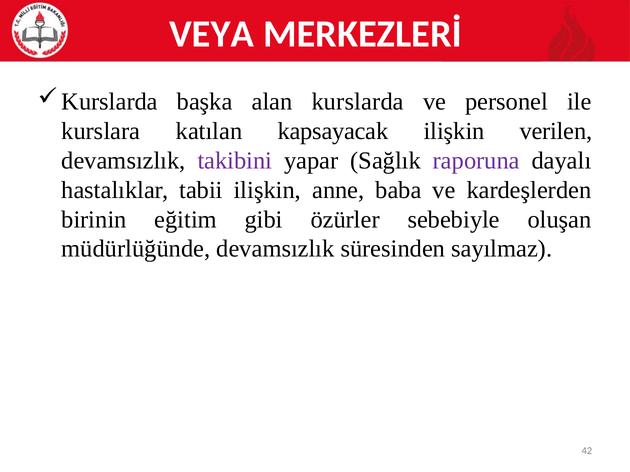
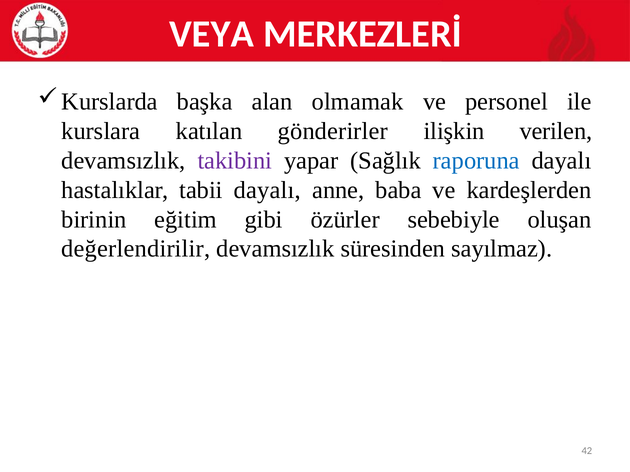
kurslarda: kurslarda -> olmamak (358, 102)
kapsayacak: kapsayacak -> gönderirler (333, 131)
raporuna colour: purple -> blue (476, 161)
tabii ilişkin: ilişkin -> dayalı (267, 190)
müdürlüğünde: müdürlüğünde -> değerlendirilir (136, 249)
